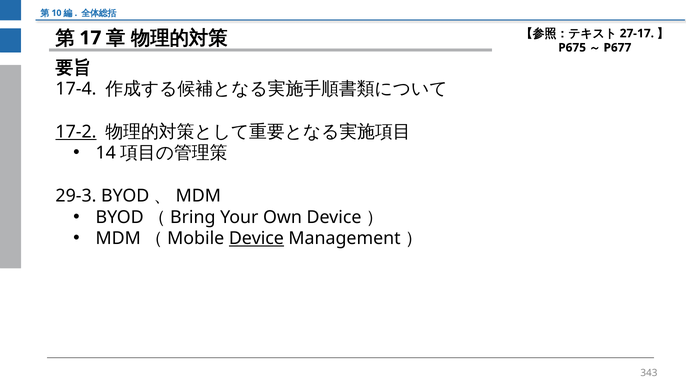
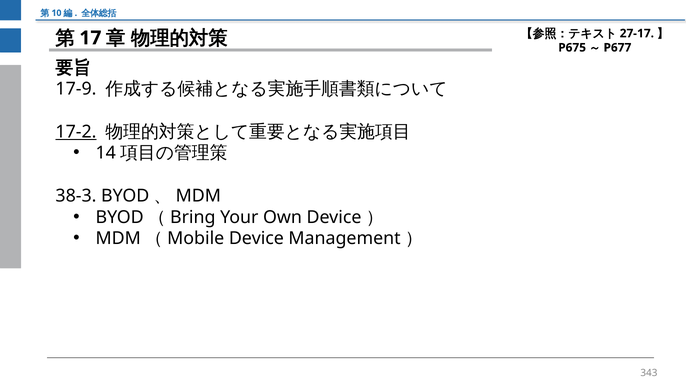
17-4: 17-4 -> 17-9 (76, 89)
29-3: 29-3 -> 38-3 (76, 196)
Device underline: present -> none (256, 238)
